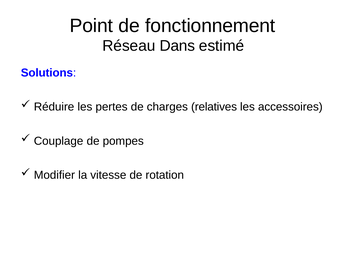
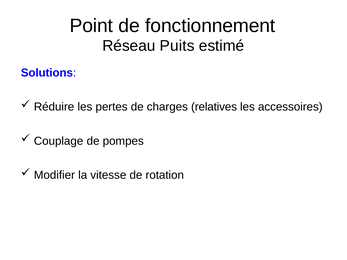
Dans: Dans -> Puits (177, 46)
